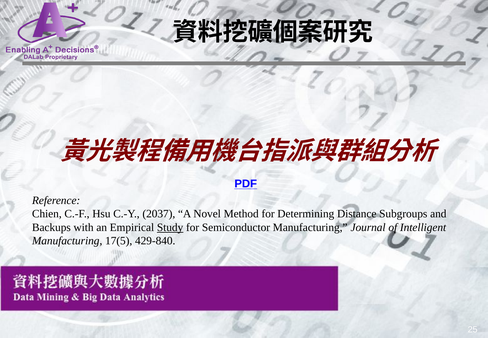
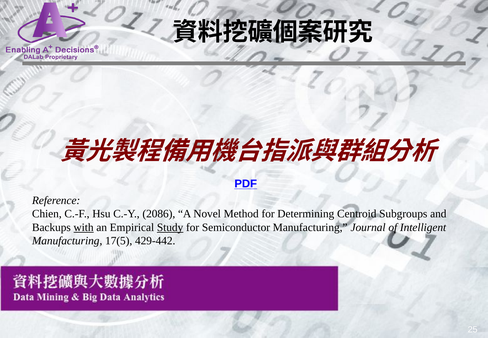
2037: 2037 -> 2086 (159, 214)
Distance: Distance -> Centroid (357, 214)
with underline: none -> present (84, 227)
429-840: 429-840 -> 429-442 (155, 241)
